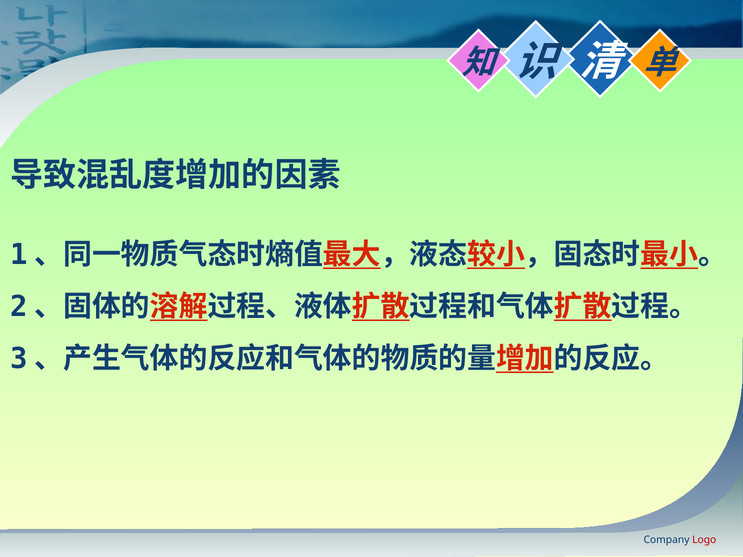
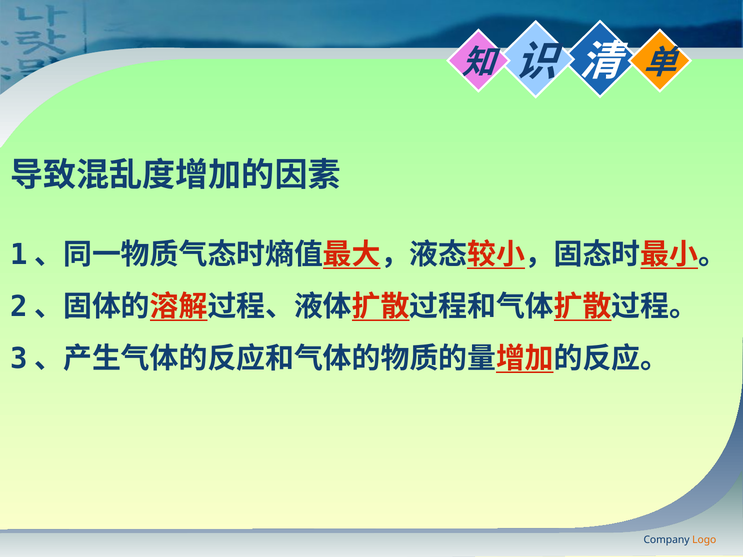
Logo colour: red -> orange (704, 540)
